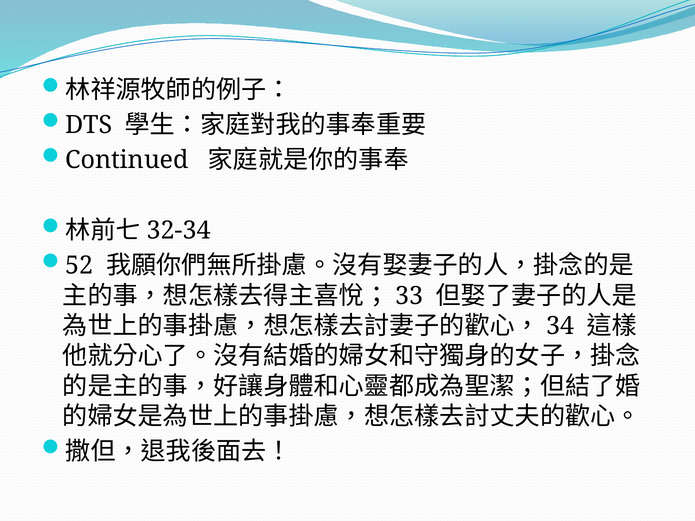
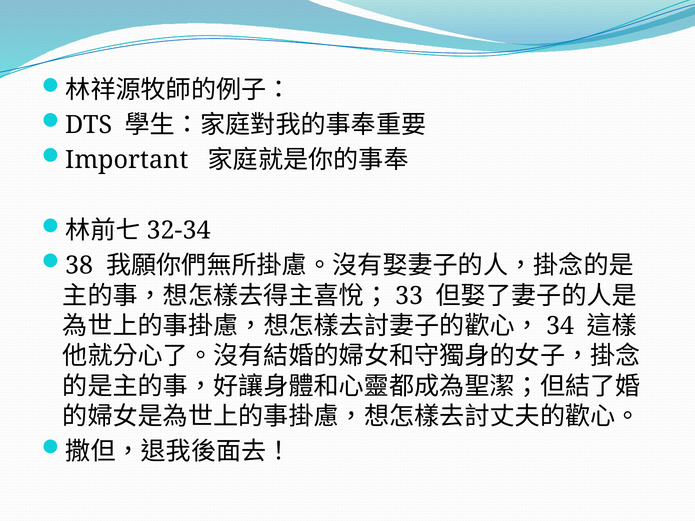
Continued: Continued -> Important (127, 160)
52: 52 -> 38 (79, 266)
